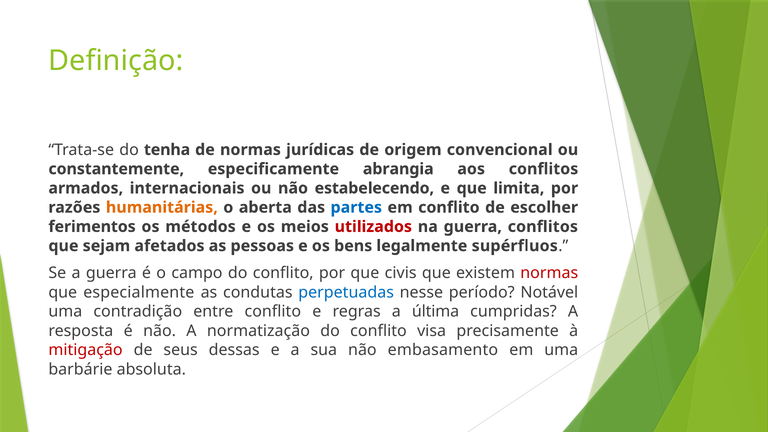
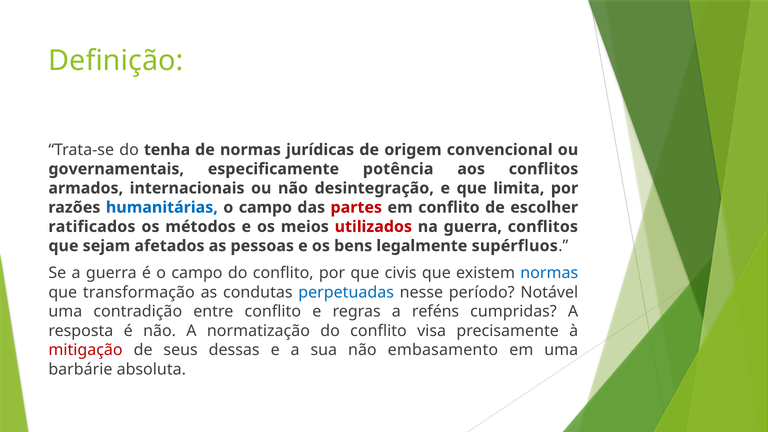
constantemente: constantemente -> governamentais (116, 169)
abrangia: abrangia -> potência (398, 169)
estabelecendo: estabelecendo -> desintegração (374, 188)
humanitárias colour: orange -> blue (162, 207)
aberta: aberta -> campo (265, 207)
partes colour: blue -> red (356, 207)
ferimentos: ferimentos -> ratificados (92, 227)
normas colour: red -> blue (549, 273)
especialmente: especialmente -> transformação (139, 292)
última: última -> reféns (436, 312)
